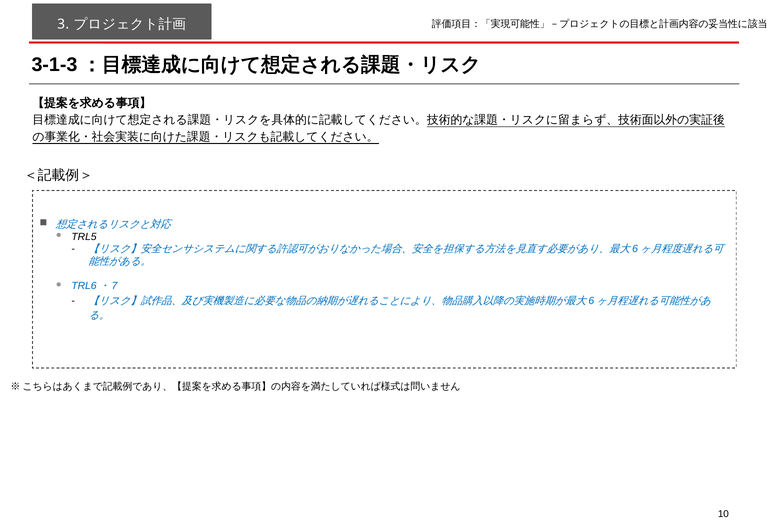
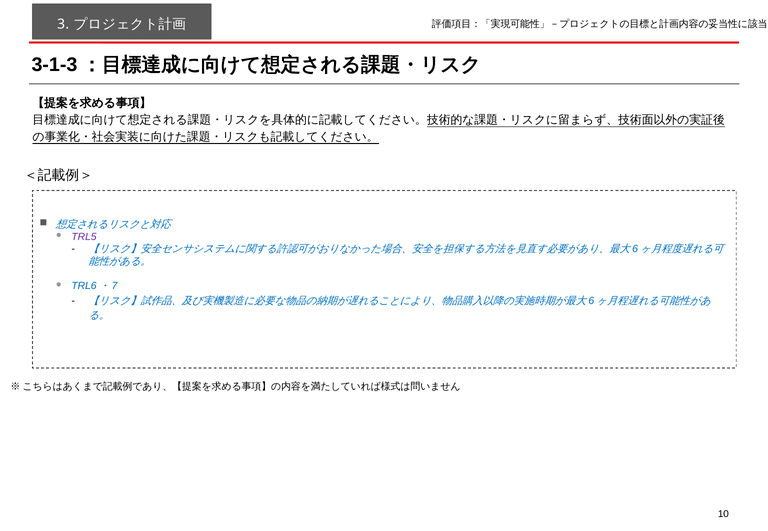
TRL5 colour: black -> purple (84, 237)
